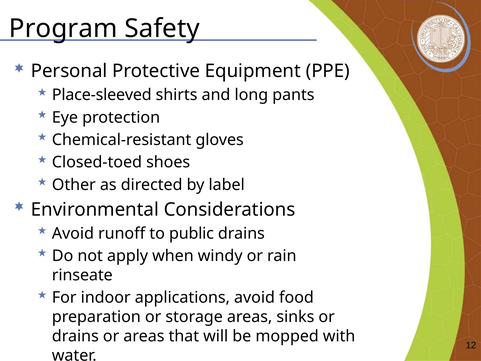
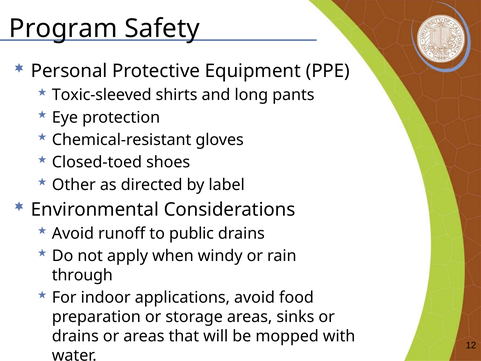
Place-sleeved: Place-sleeved -> Toxic-sleeved (102, 95)
rinseate: rinseate -> through (82, 275)
